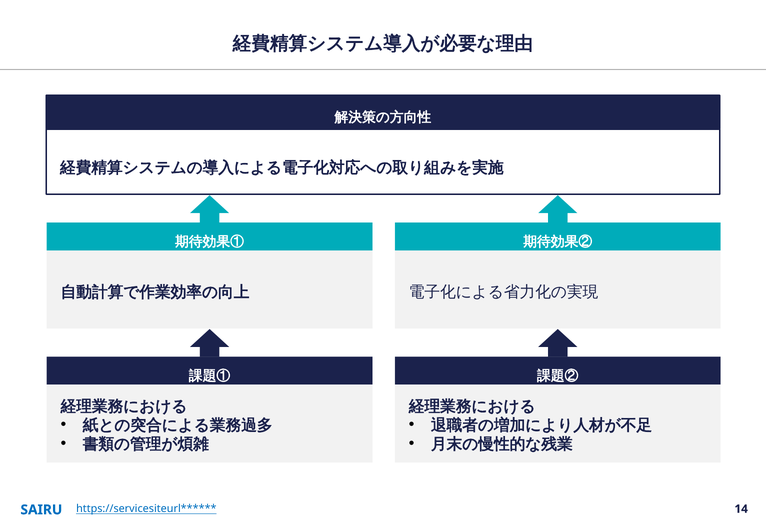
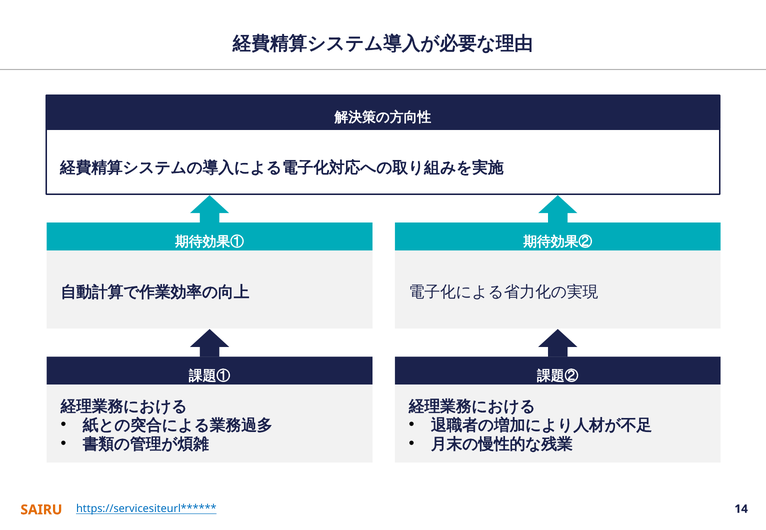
SAIRU colour: blue -> orange (41, 510)
